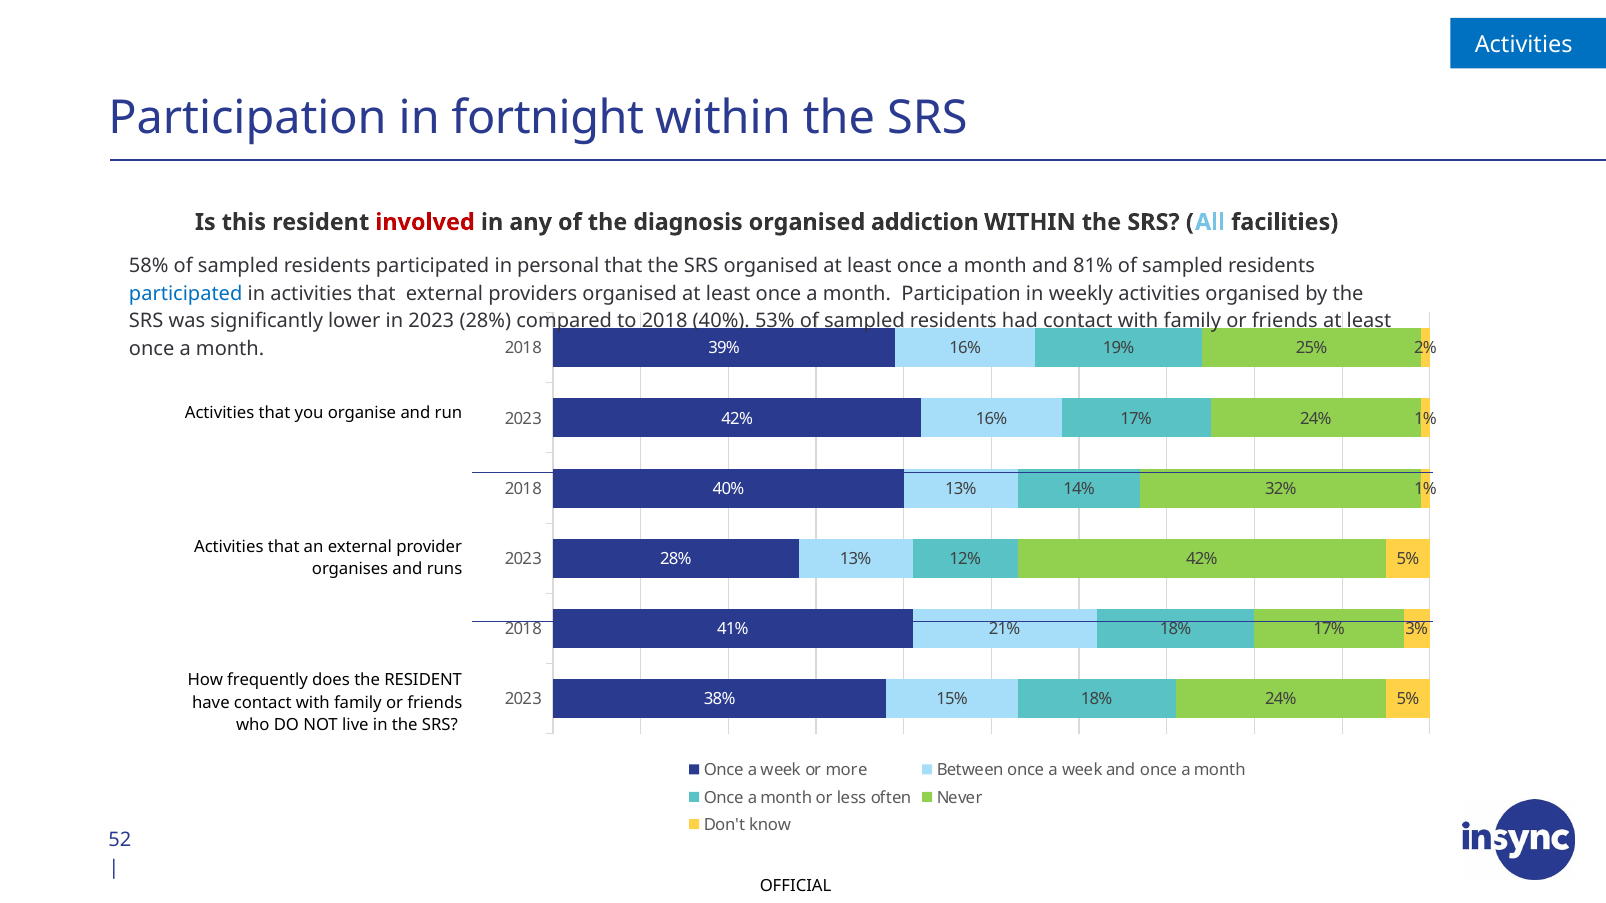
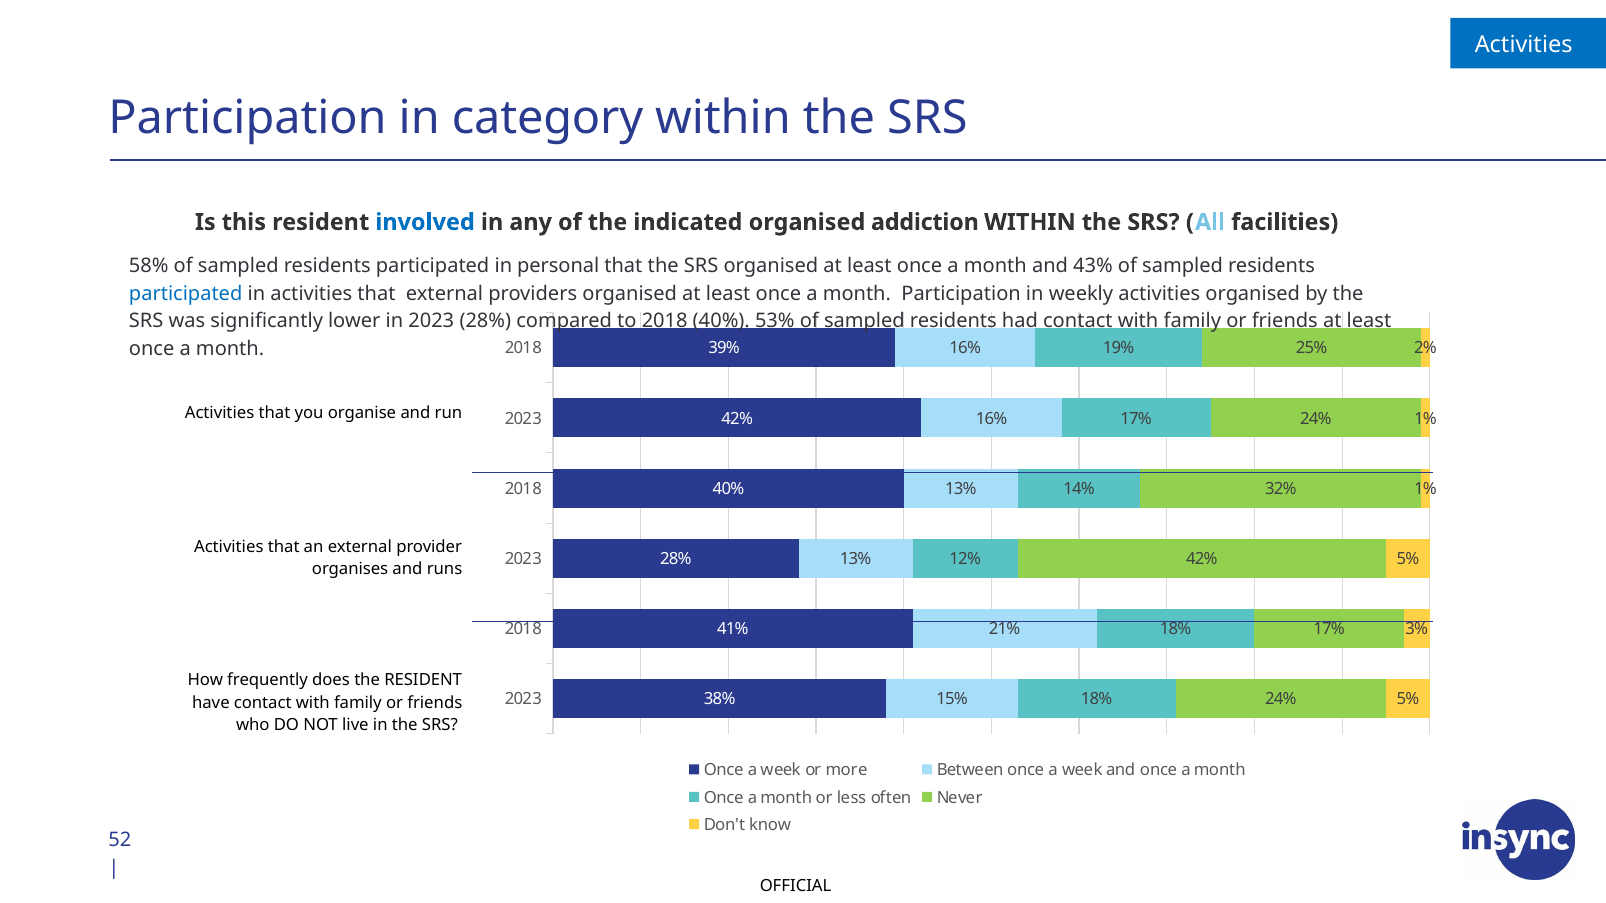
fortnight: fortnight -> category (548, 118)
involved colour: red -> blue (425, 222)
diagnosis: diagnosis -> indicated (688, 222)
81%: 81% -> 43% (1093, 266)
